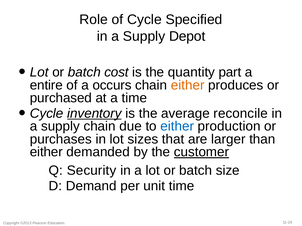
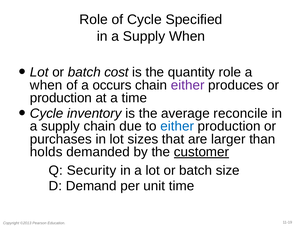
Supply Depot: Depot -> When (187, 36)
quantity part: part -> role (230, 72)
entire: entire -> when (46, 85)
either colour: orange -> purple (188, 85)
purchased: purchased -> production (61, 98)
inventory underline: present -> none (94, 114)
either: either -> holds (46, 152)
